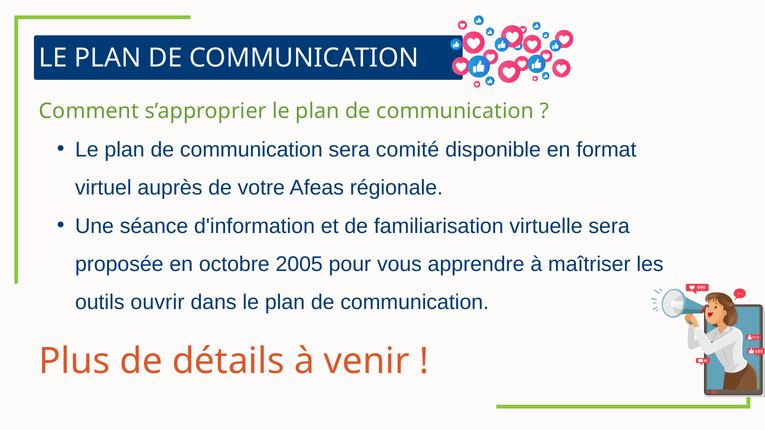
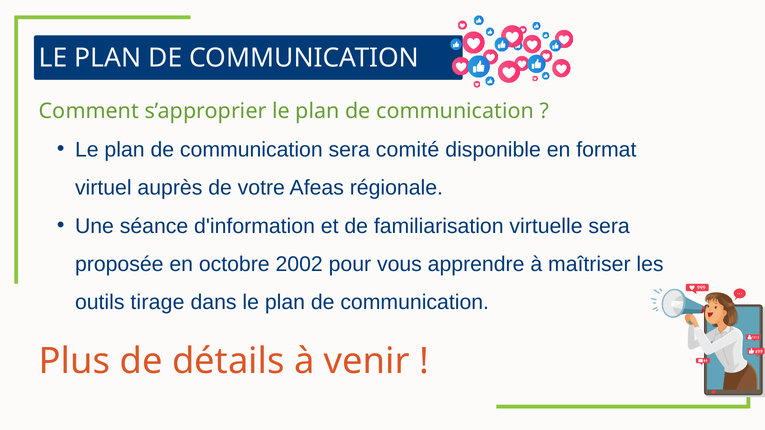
2005: 2005 -> 2002 (299, 264)
ouvrir: ouvrir -> tirage (157, 303)
